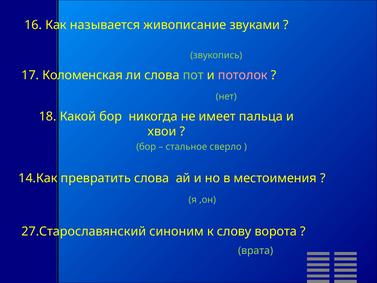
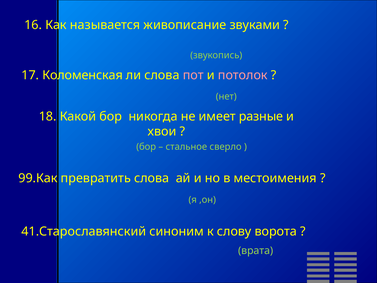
пот colour: light green -> pink (193, 75)
пальца: пальца -> разные (261, 116)
14.Как: 14.Как -> 99.Как (38, 178)
27.Старославянский: 27.Старославянский -> 41.Старославянский (84, 231)
